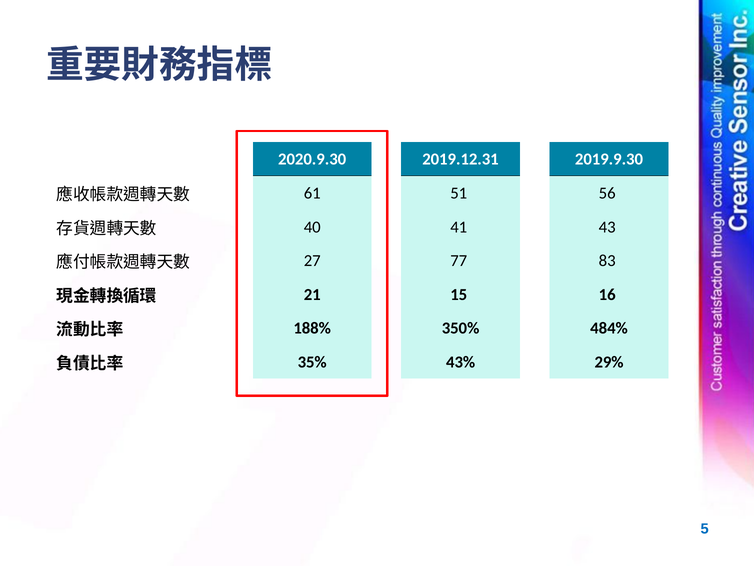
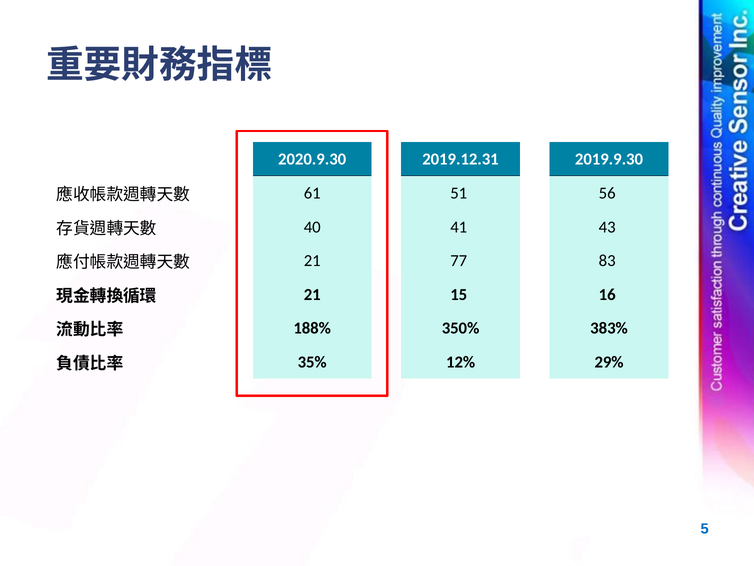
27: 27 -> 21 (312, 261)
484%: 484% -> 383% (609, 328)
43%: 43% -> 12% (461, 362)
